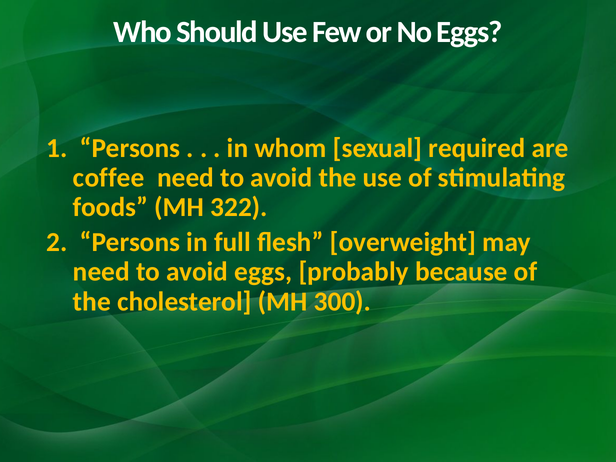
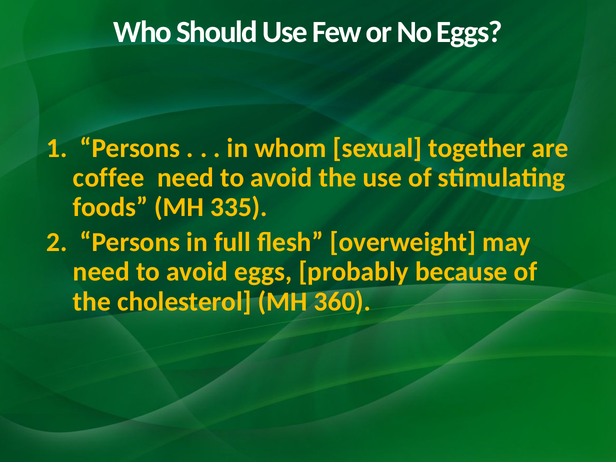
required: required -> together (477, 148)
322: 322 -> 335 (239, 207)
300: 300 -> 360 (343, 302)
